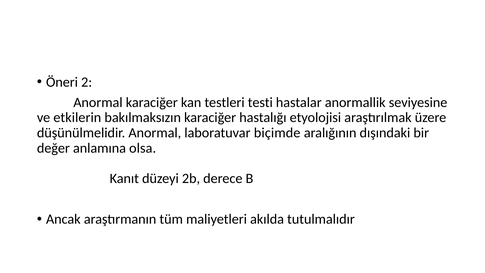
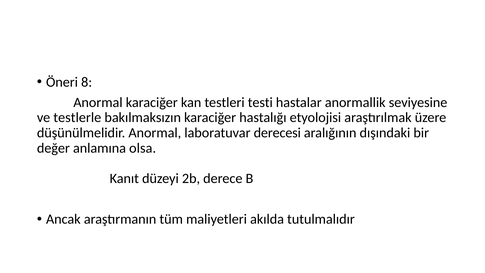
2: 2 -> 8 (87, 82)
etkilerin: etkilerin -> testlerle (77, 118)
biçimde: biçimde -> derecesi (277, 133)
